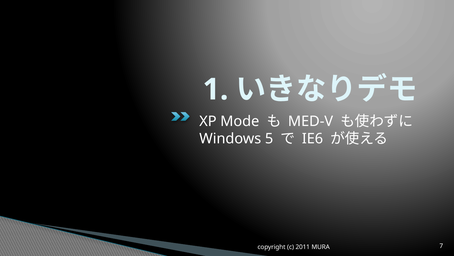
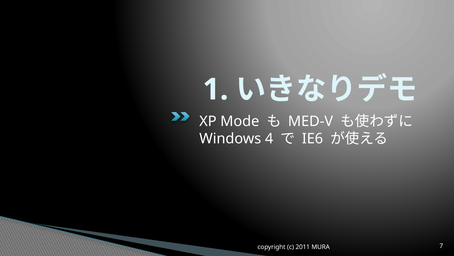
5: 5 -> 4 (269, 139)
